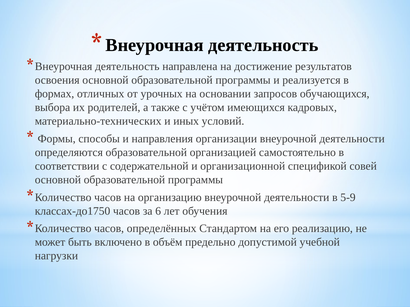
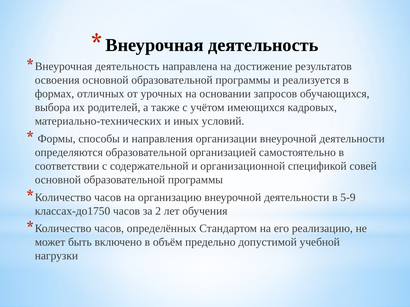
6: 6 -> 2 (158, 211)
